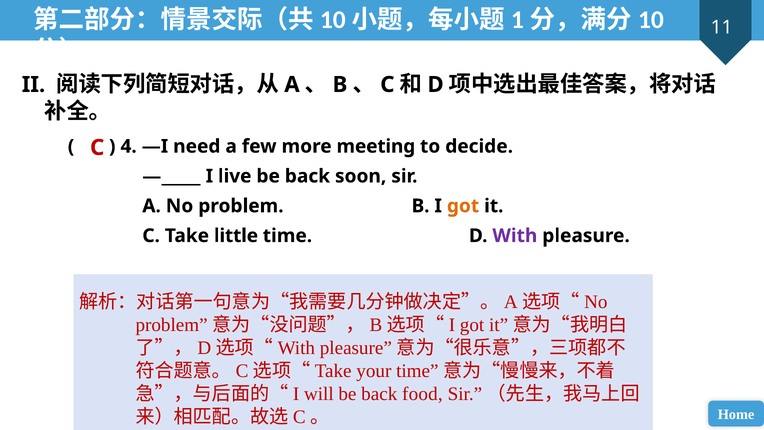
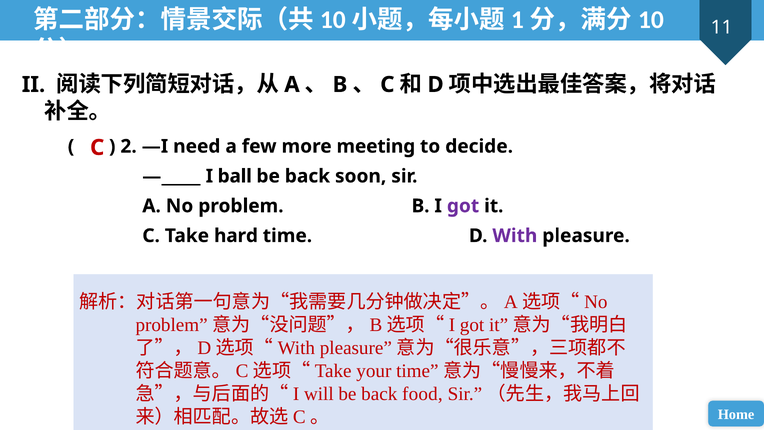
4: 4 -> 2 (129, 146)
live: live -> ball (235, 176)
got colour: orange -> purple (463, 206)
little: little -> hard (236, 236)
